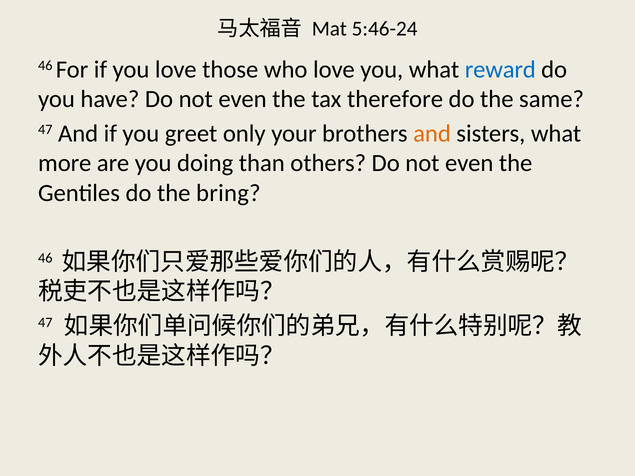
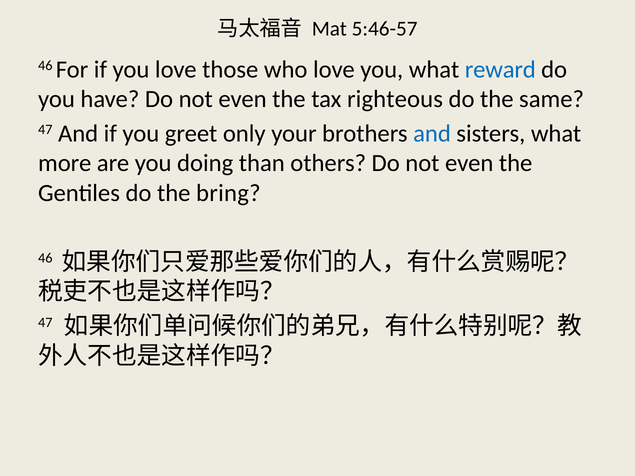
5:46-24: 5:46-24 -> 5:46-57 (385, 29)
therefore: therefore -> righteous (395, 99)
and colour: orange -> blue (432, 134)
